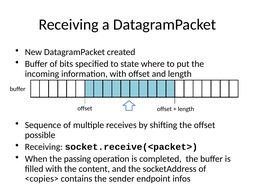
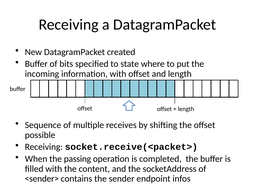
<copies>: <copies> -> <sender> (42, 179)
